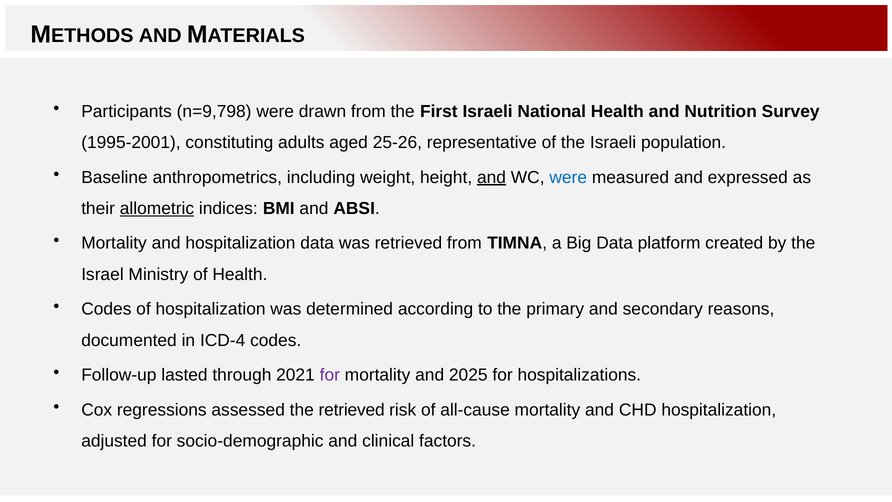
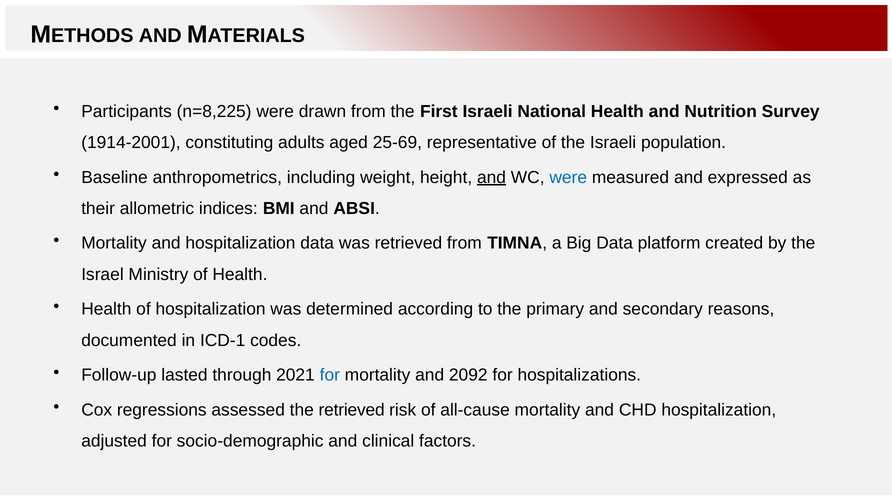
n=9,798: n=9,798 -> n=8,225 (214, 111)
1995-2001: 1995-2001 -> 1914-2001 (131, 143)
25-26: 25-26 -> 25-69 (397, 143)
allometric underline: present -> none (157, 208)
Codes: Codes -> Health (106, 309)
ICD-4: ICD-4 -> ICD-1 (223, 340)
for colour: purple -> blue (330, 375)
2025: 2025 -> 2092 (468, 375)
